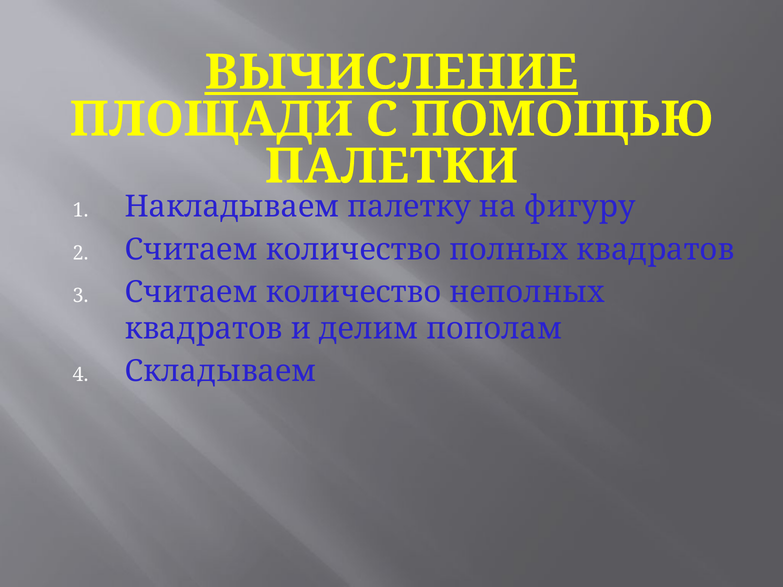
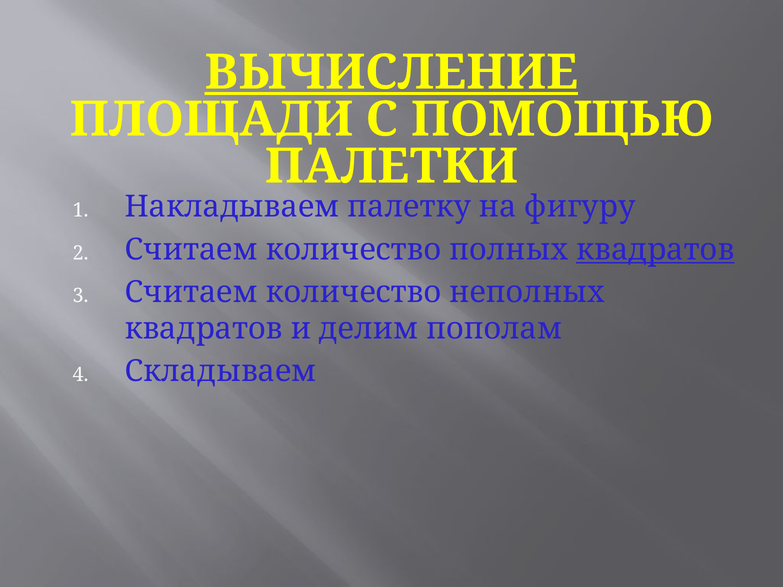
квадратов underline: none -> present (655, 250)
